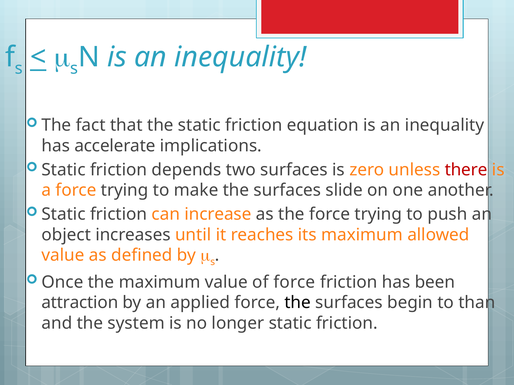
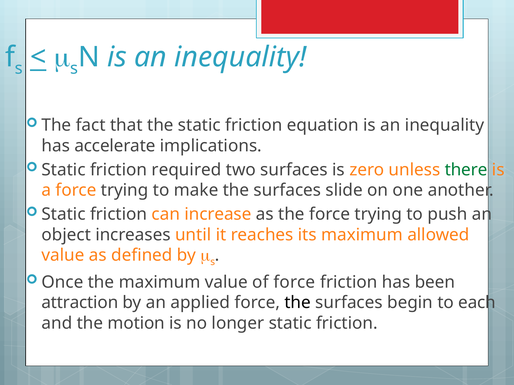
depends: depends -> required (186, 170)
there colour: red -> green (466, 170)
than: than -> each (477, 303)
system: system -> motion (136, 324)
